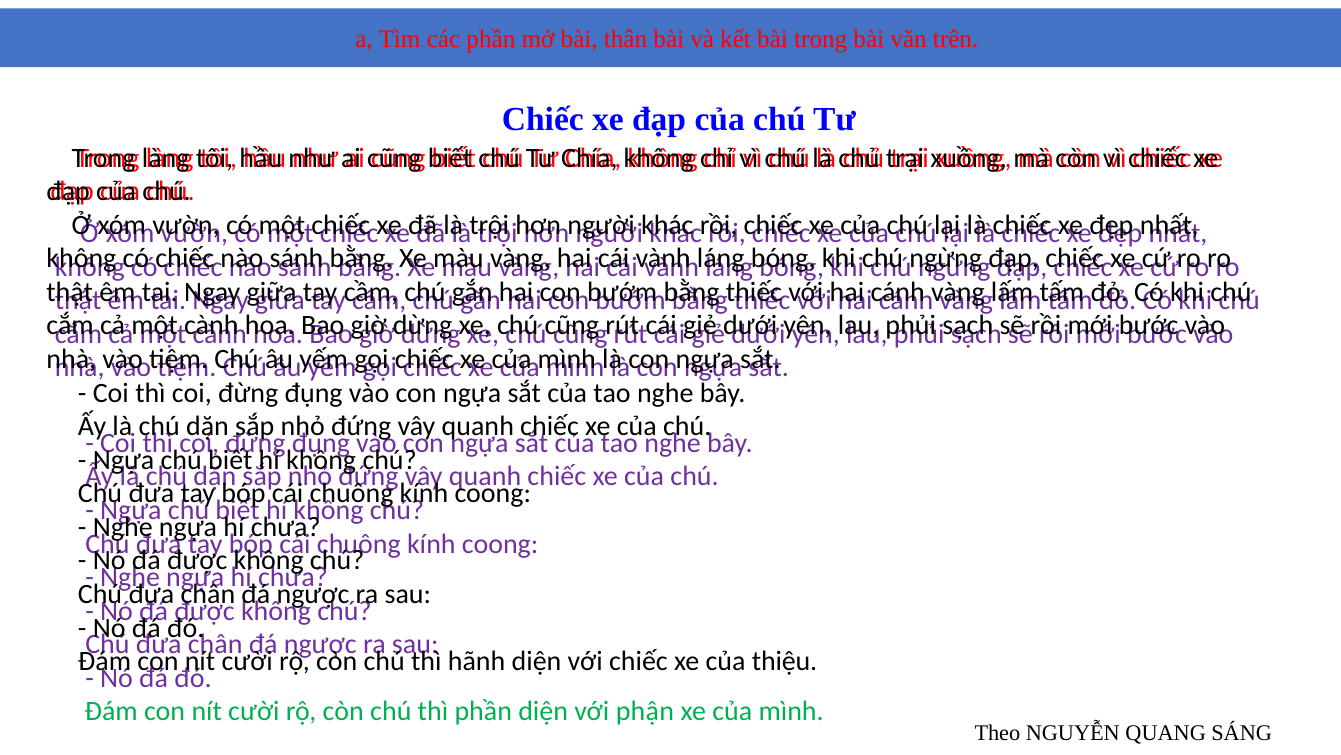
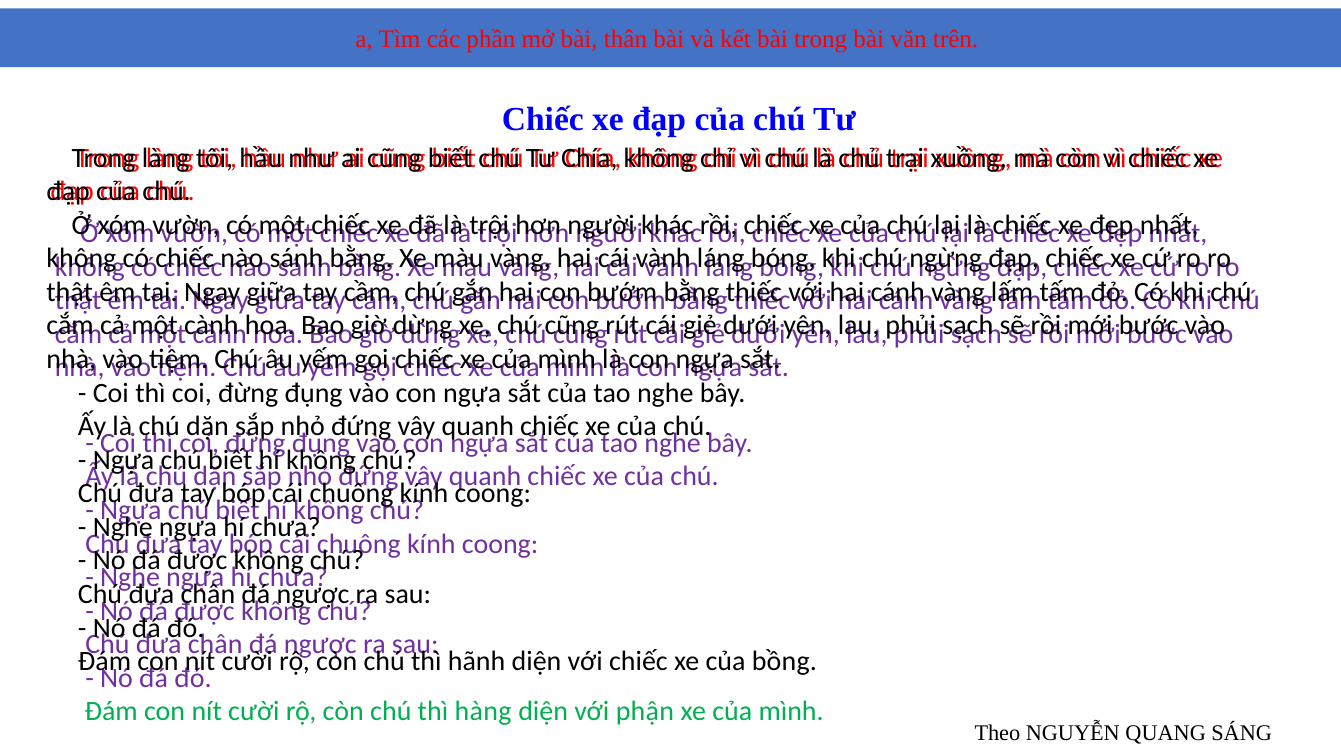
thiệu: thiệu -> bồng (784, 661)
thì phần: phần -> hàng (483, 711)
